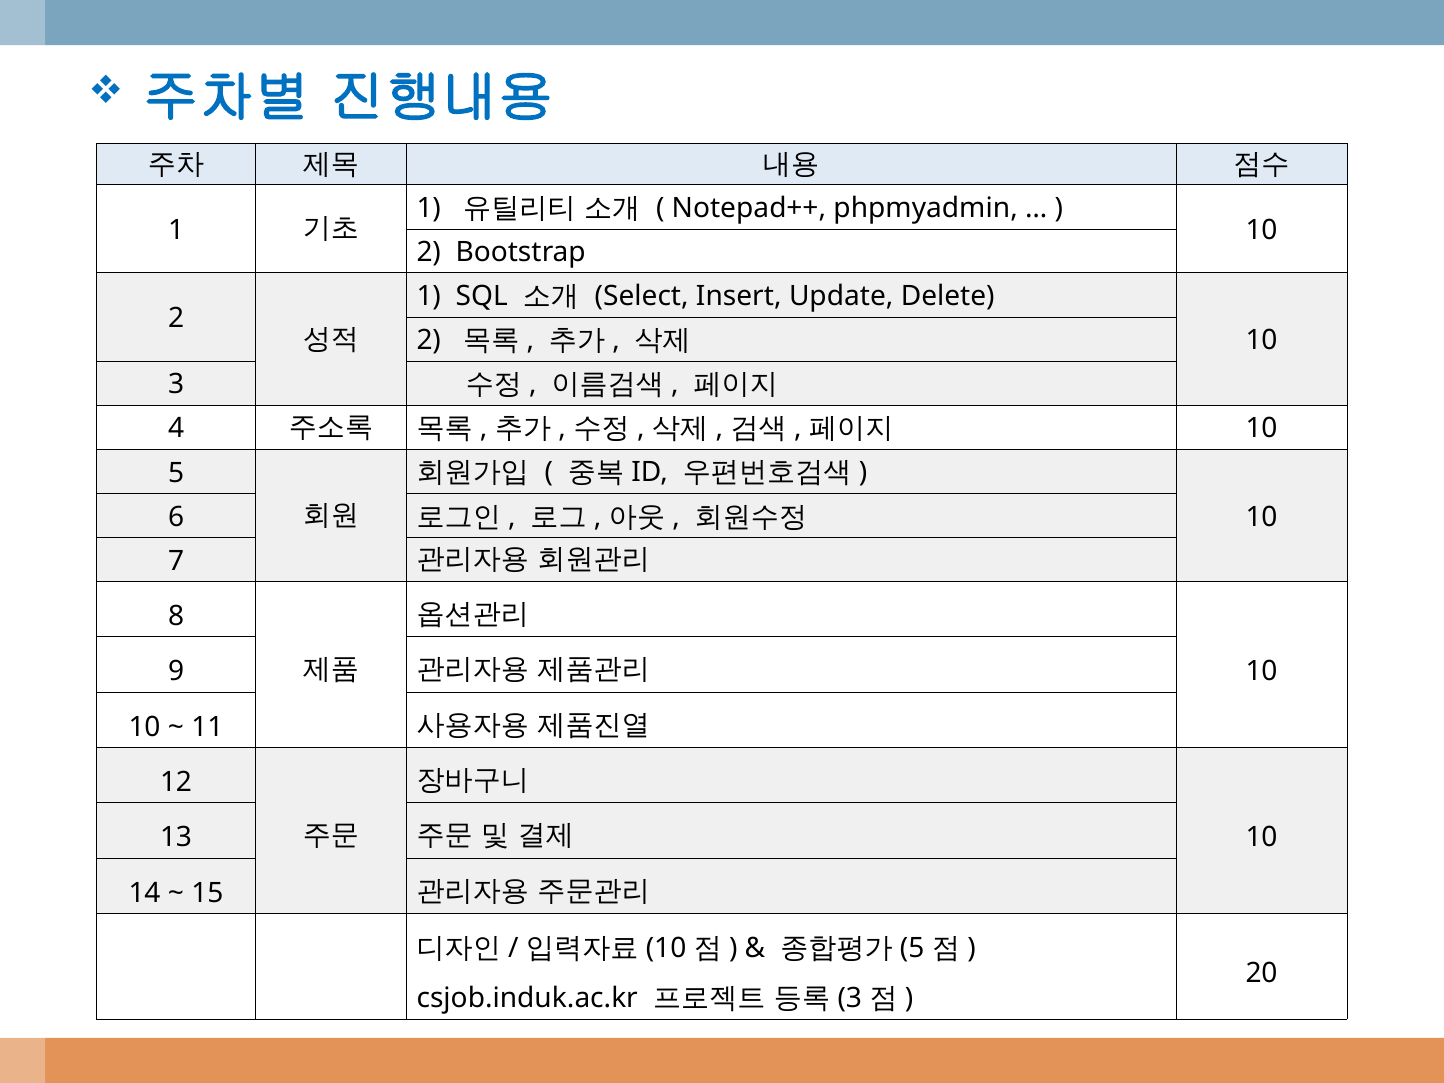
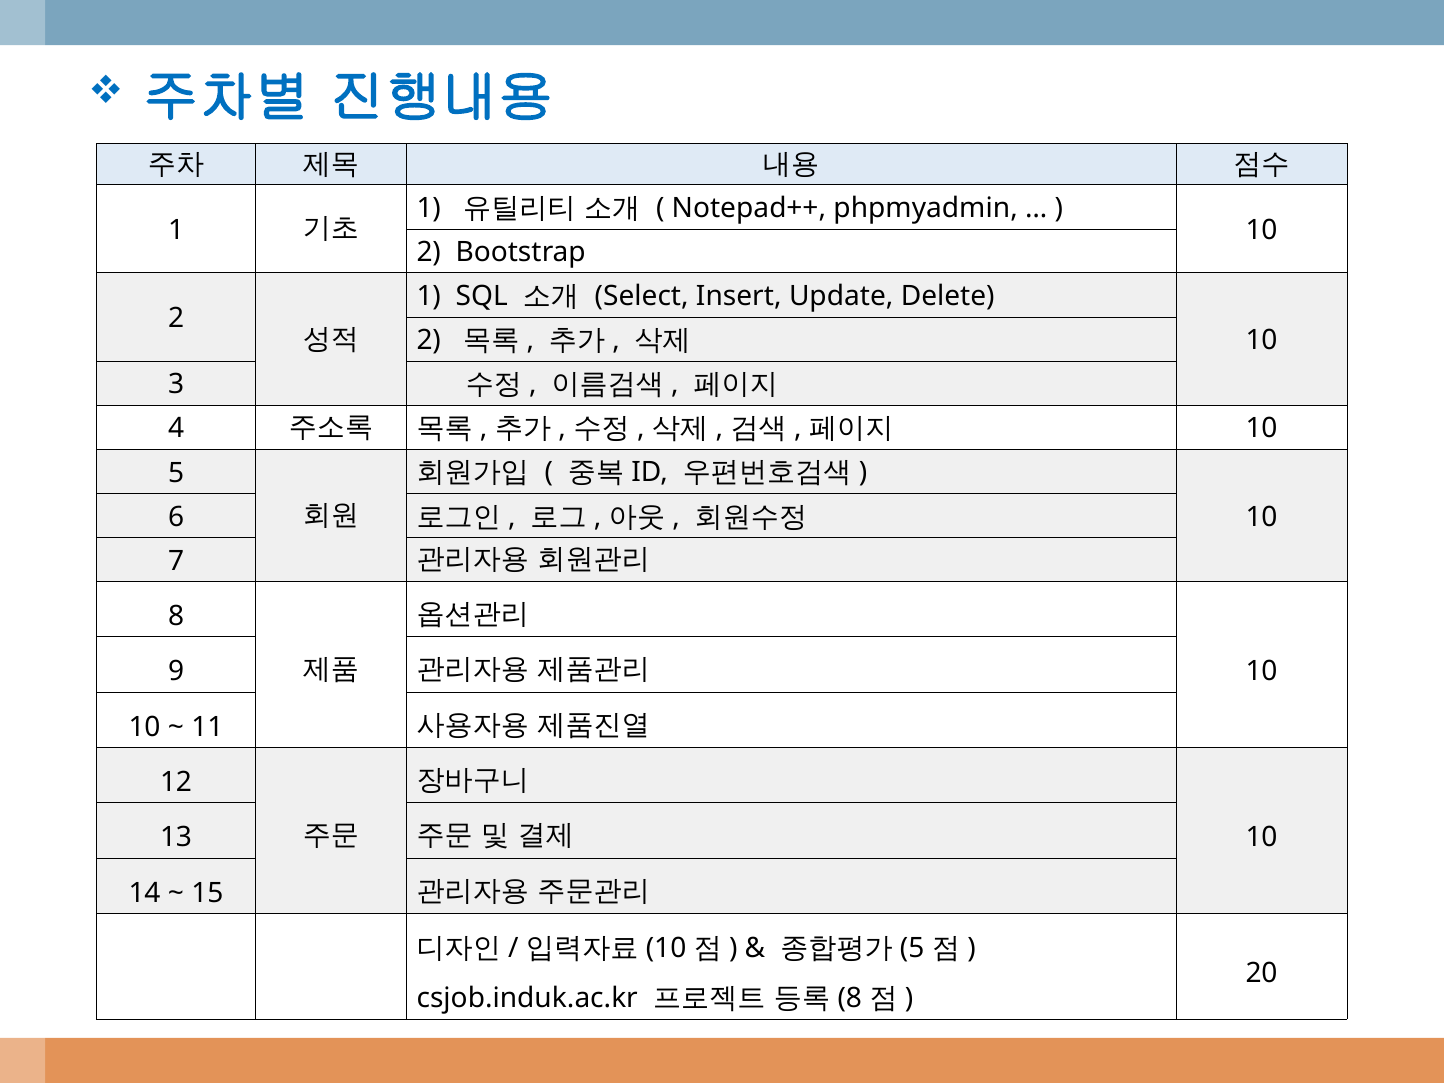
3: 3 -> 8 (850, 998)
